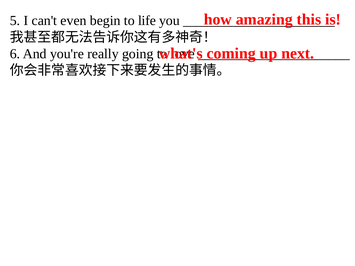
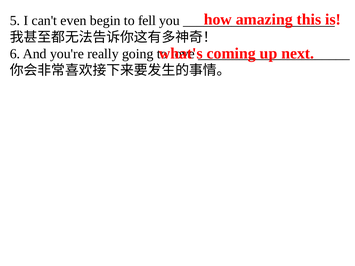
life: life -> fell (147, 21)
